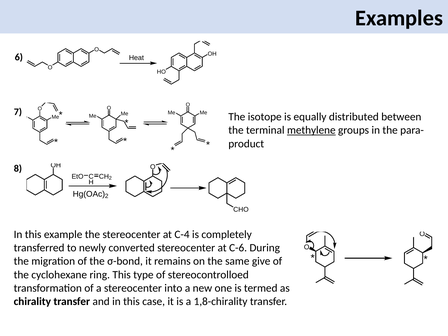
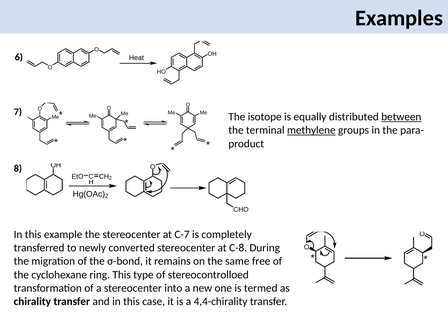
between underline: none -> present (401, 117)
C-4: C-4 -> C-7 (182, 234)
C-6: C-6 -> C-8 (238, 248)
give: give -> free (261, 261)
1,8-chirality: 1,8-chirality -> 4,4-chirality (221, 302)
